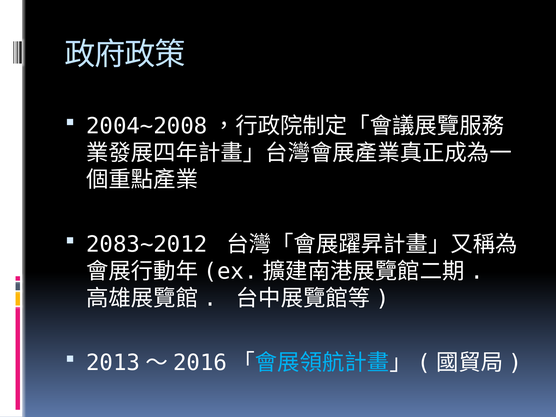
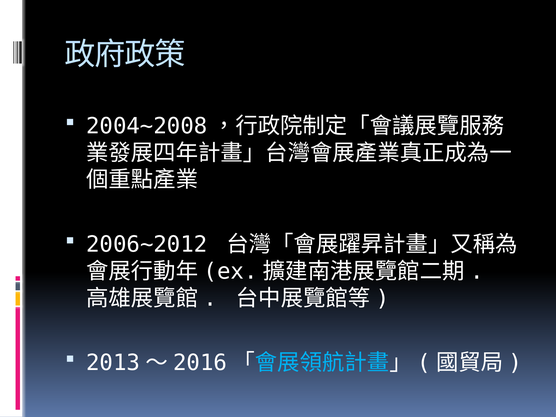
2083~2012: 2083~2012 -> 2006~2012 (147, 245)
